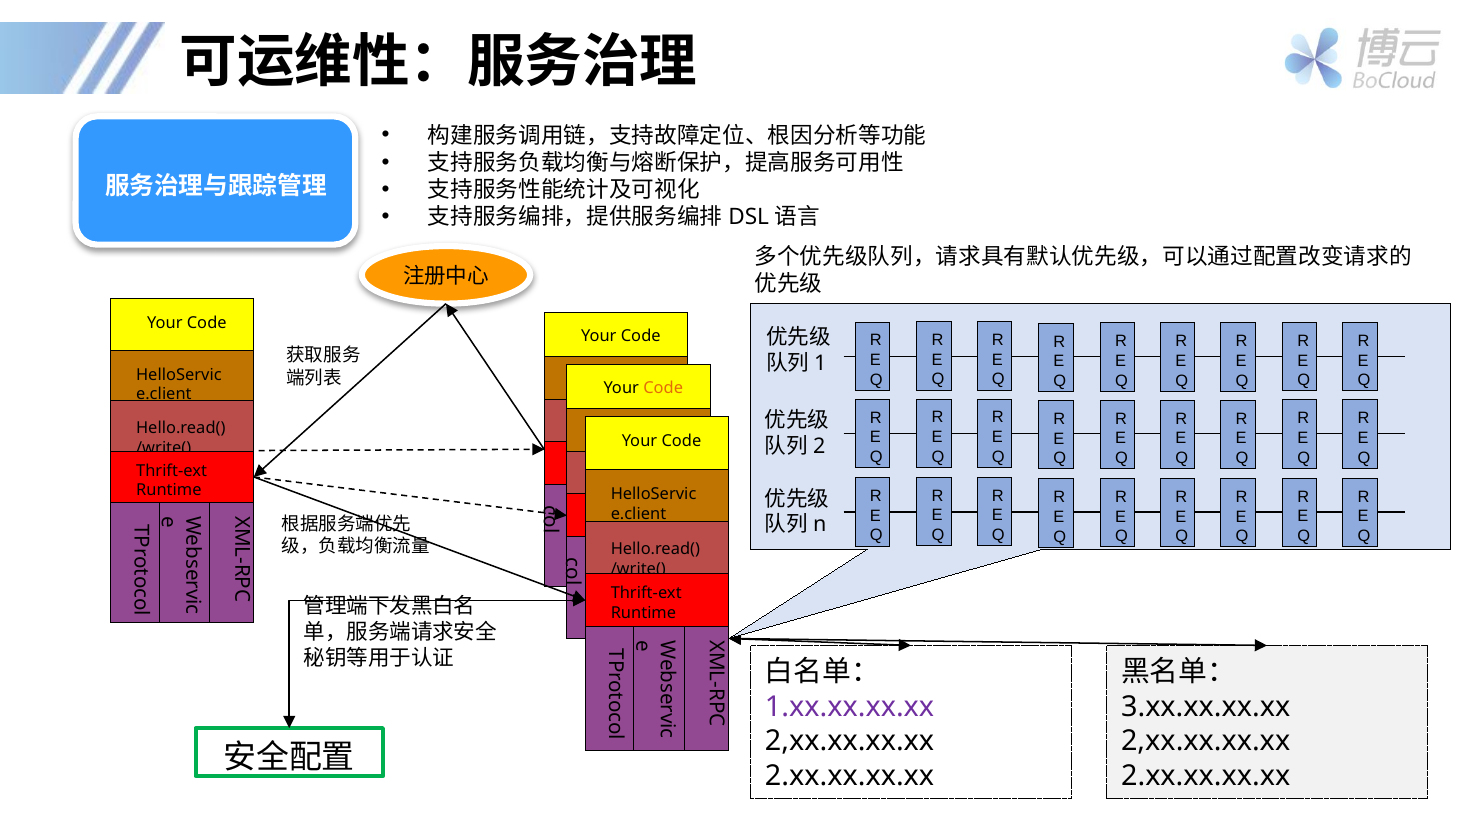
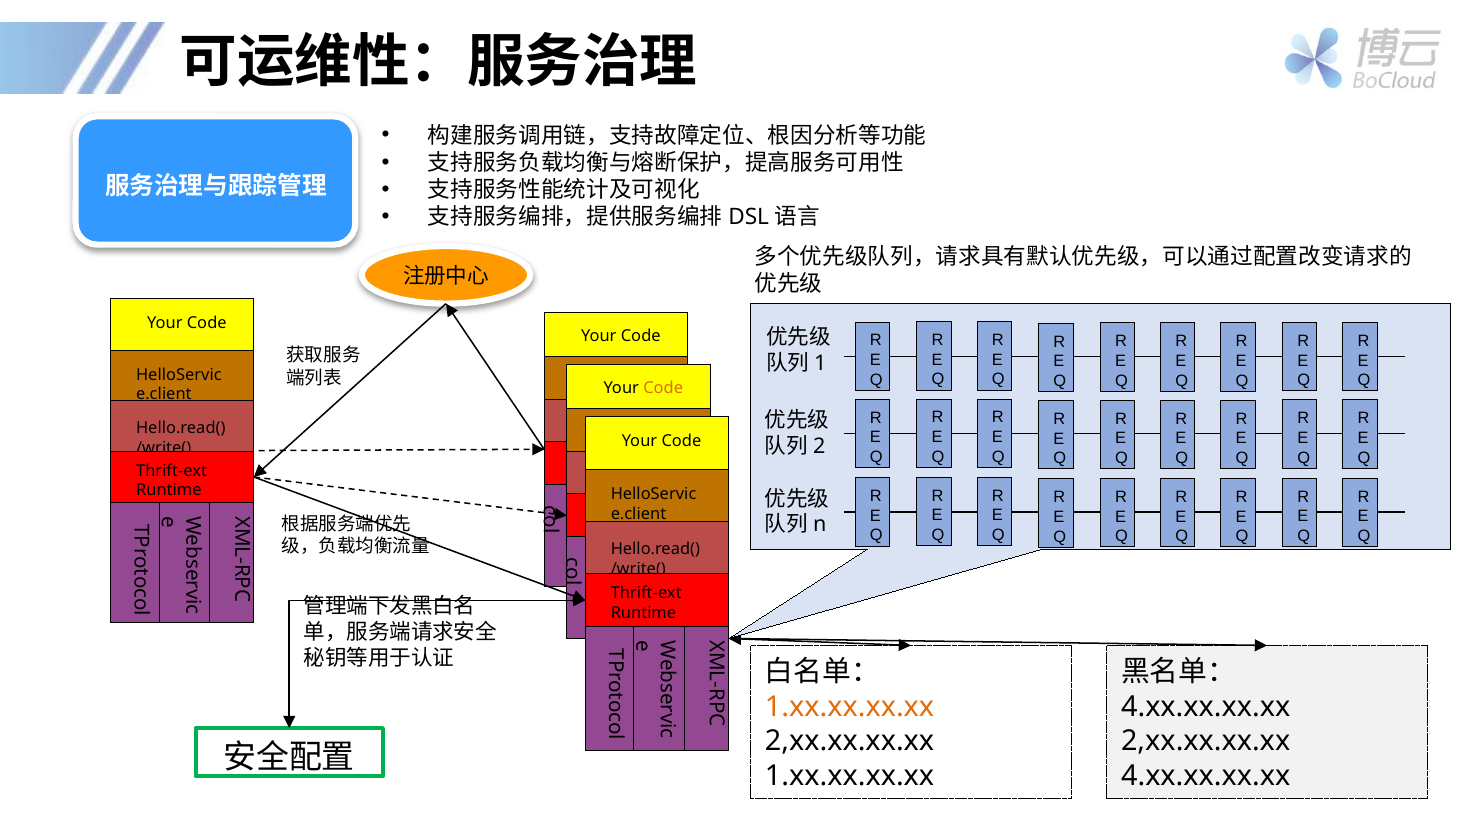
1.xx.xx.xx.xx colour: purple -> orange (850, 706)
3.xx.xx.xx.xx: 3.xx.xx.xx.xx -> 4.xx.xx.xx.xx (1206, 706)
2.xx.xx.xx.xx: 2.xx.xx.xx.xx -> 1.xx.xx.xx.xx (850, 775)
2.xx.xx.xx.xx: 2.xx.xx.xx.xx -> 4.xx.xx.xx.xx (1206, 775)
